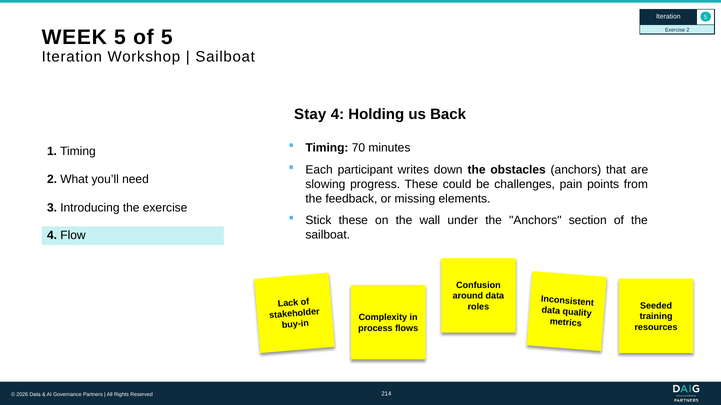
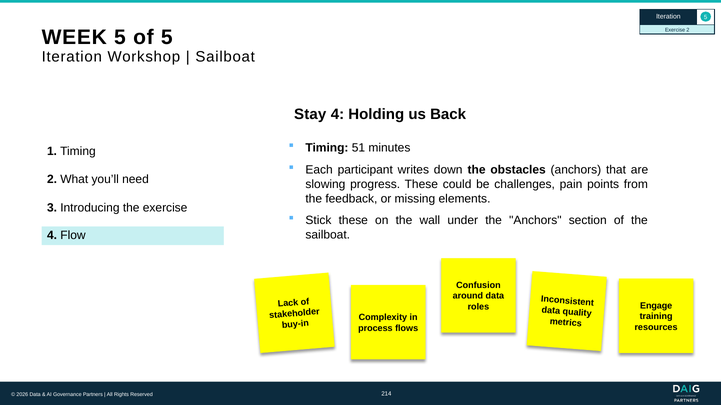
70: 70 -> 51 (358, 148)
Seeded: Seeded -> Engage (656, 306)
